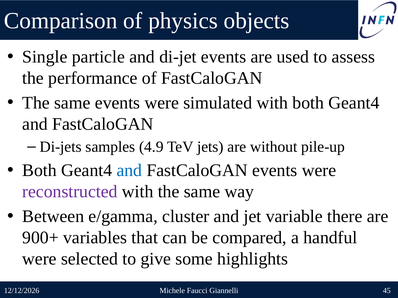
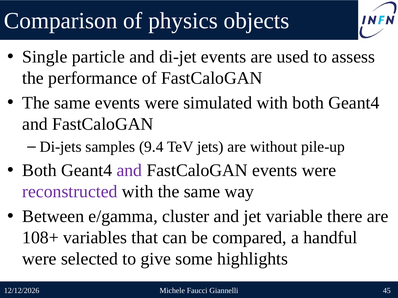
4.9: 4.9 -> 9.4 (151, 147)
and colour: blue -> purple (129, 171)
900+: 900+ -> 108+ (40, 238)
